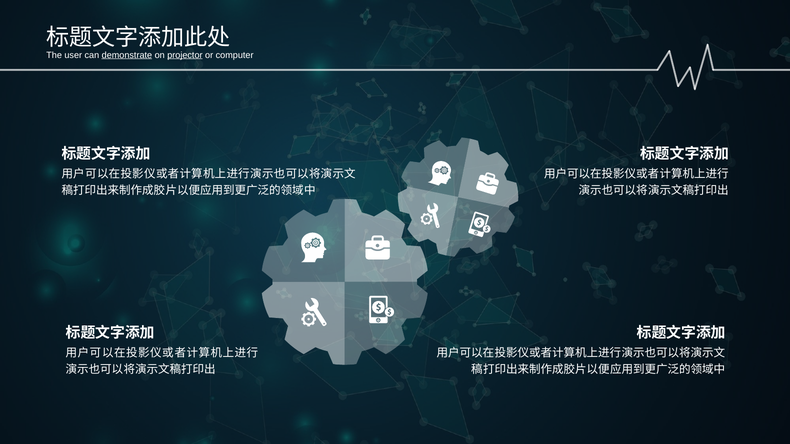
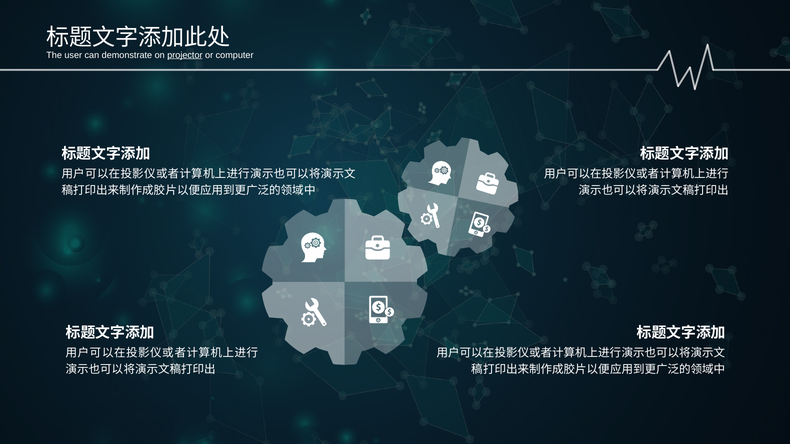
demonstrate underline: present -> none (127, 55)
